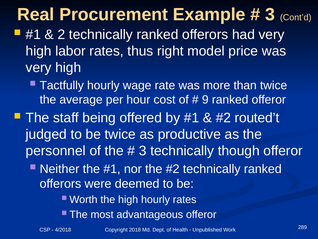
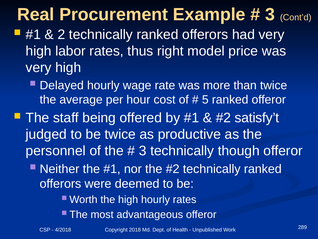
Tactfully: Tactfully -> Delayed (62, 85)
9: 9 -> 5 (205, 99)
routed’t: routed’t -> satisfy’t (257, 118)
